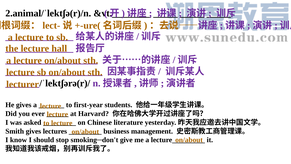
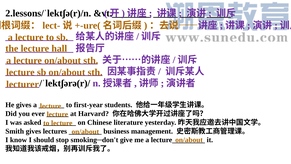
2.animal/ˈlektʃə(r)/n: 2.animal/ˈlektʃə(r)/n -> 2.lessons/ˈlektʃə(r)/n (48, 13)
